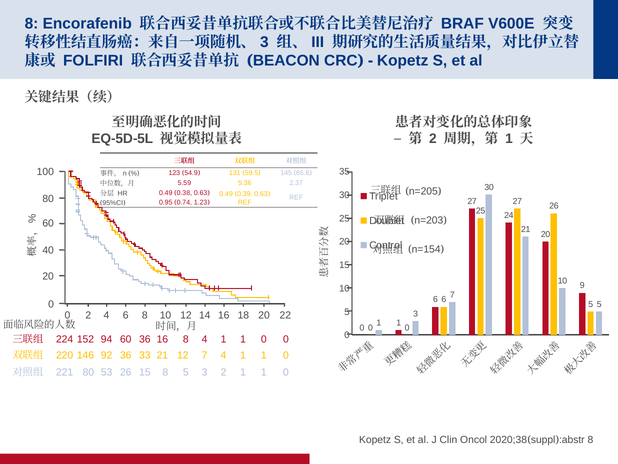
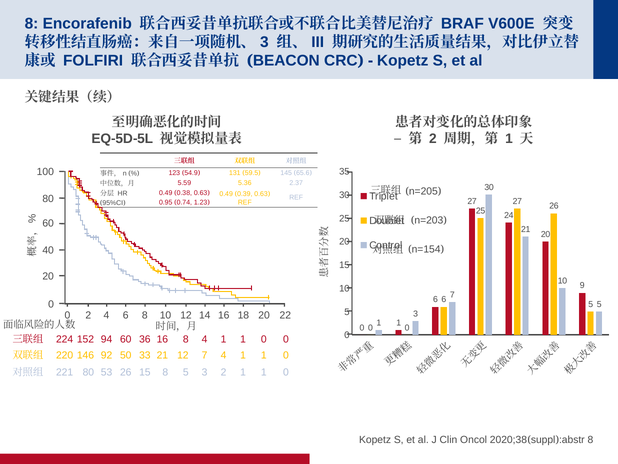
92 36: 36 -> 50 (126, 355)
